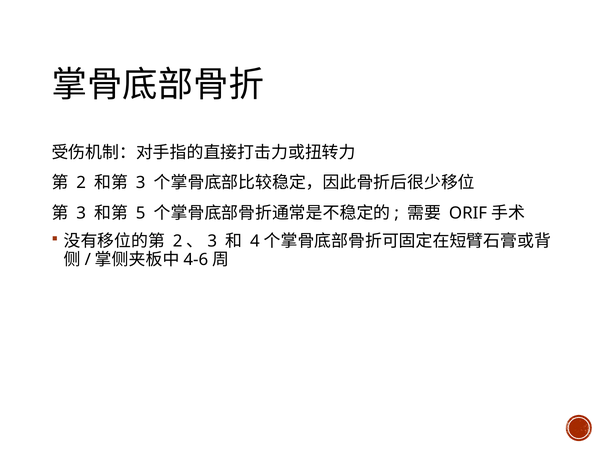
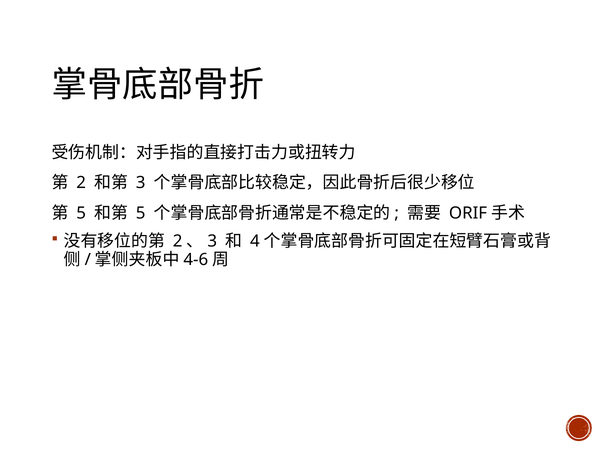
3: 3 -> 5 (81, 213)
